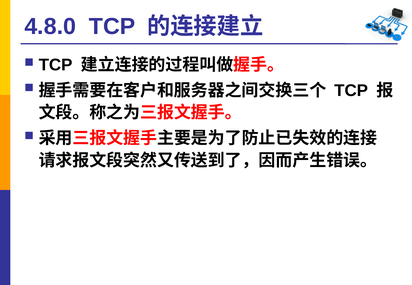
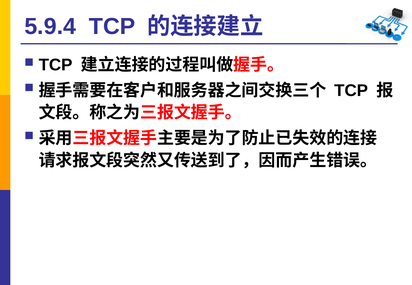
4.8.0: 4.8.0 -> 5.9.4 (50, 27)
